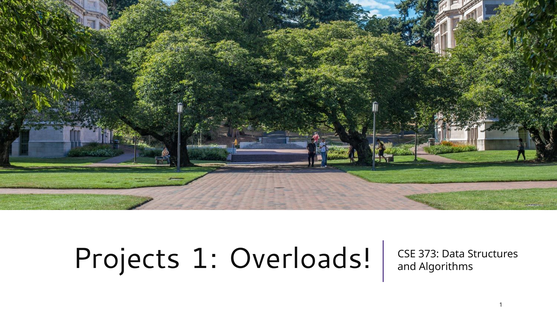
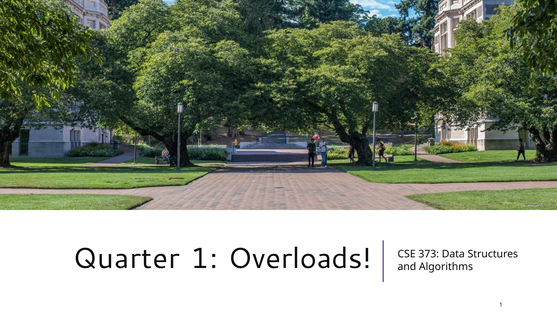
Projects: Projects -> Quarter (126, 259)
